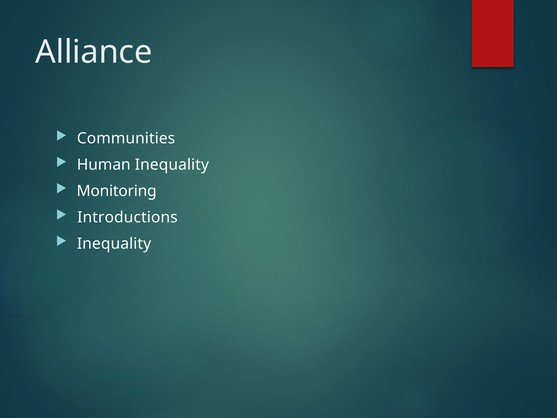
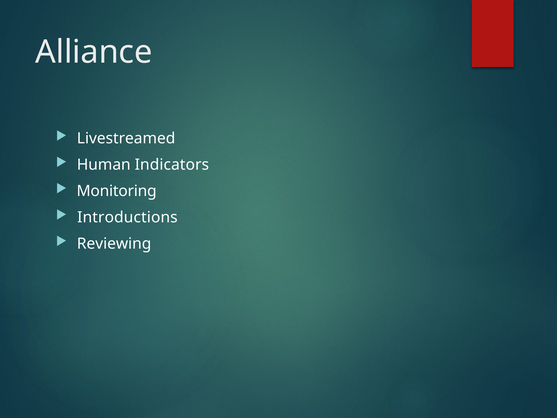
Communities: Communities -> Livestreamed (126, 138)
Human Inequality: Inequality -> Indicators (172, 165)
Inequality: Inequality -> Reviewing (114, 243)
